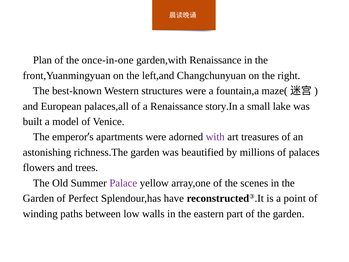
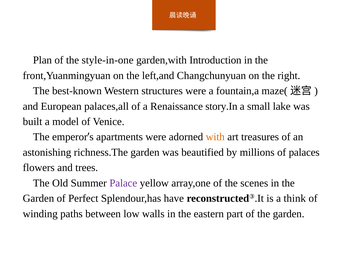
once-in-one: once-in-one -> style-in-one (108, 60)
garden,with Renaissance: Renaissance -> Introduction (215, 60)
with colour: purple -> orange (215, 137)
point: point -> think (295, 198)
